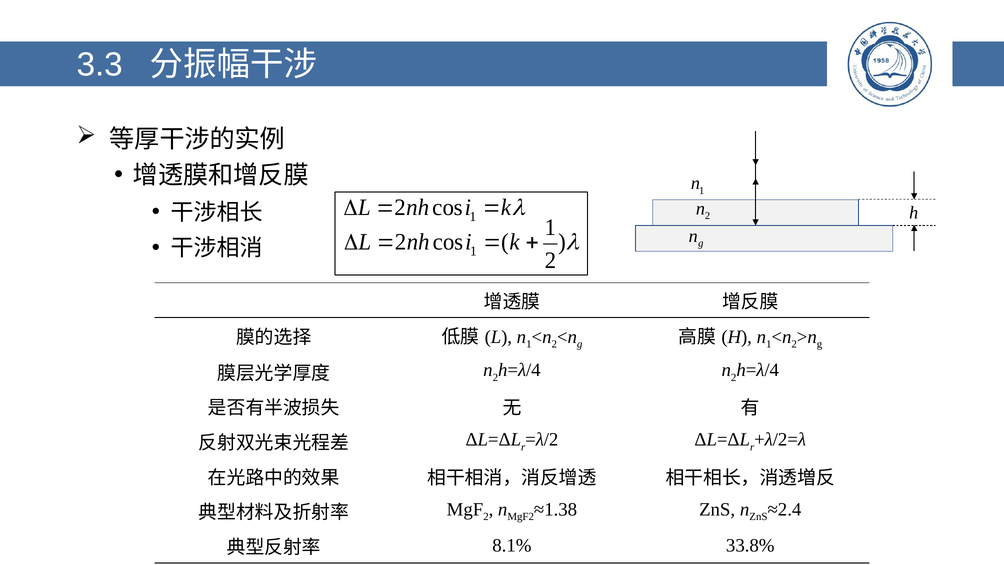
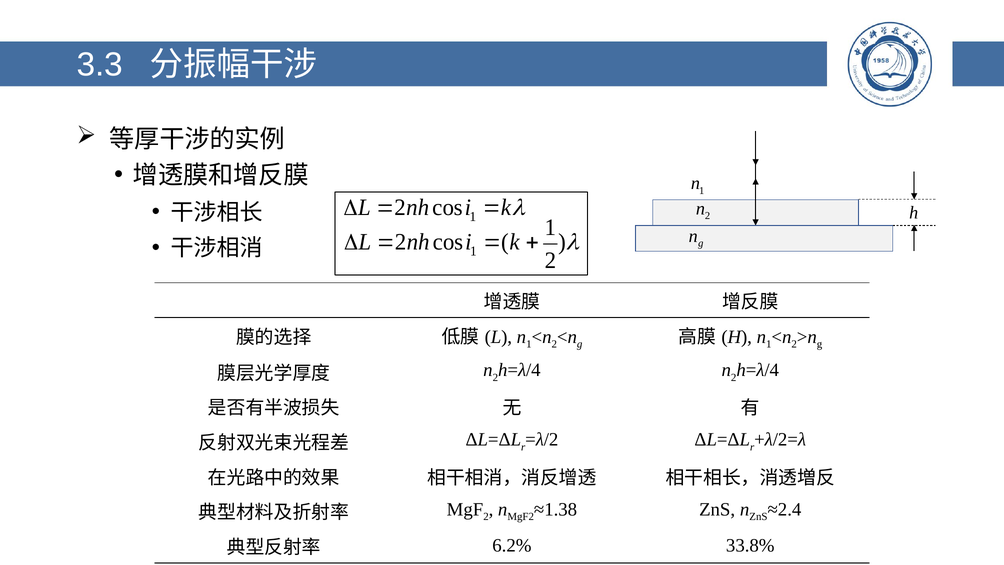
8.1%: 8.1% -> 6.2% (512, 545)
